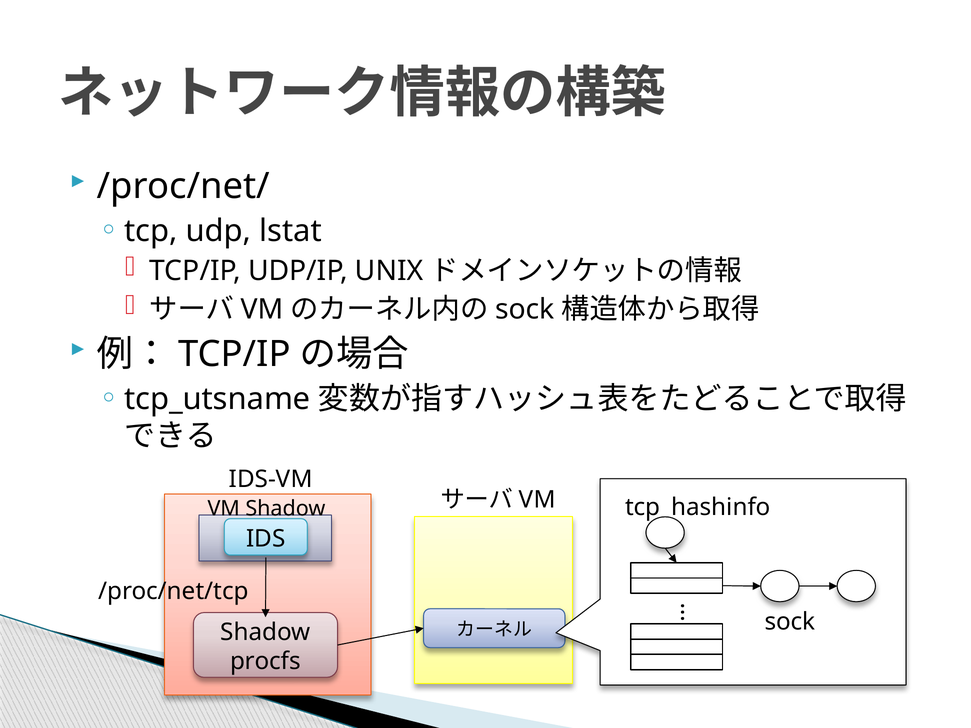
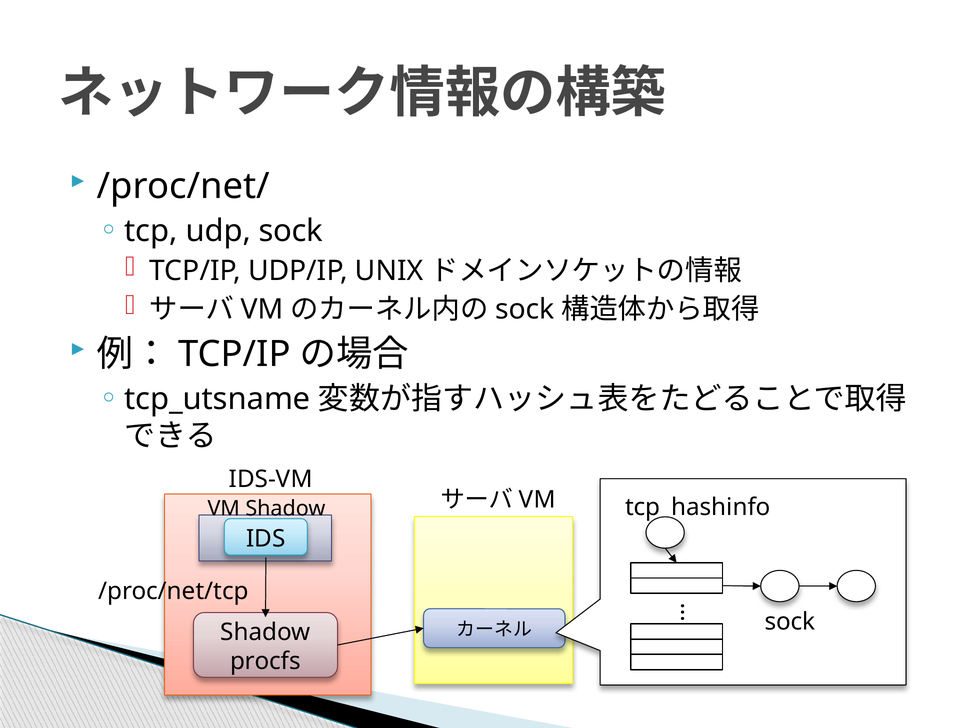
udp lstat: lstat -> sock (291, 231)
